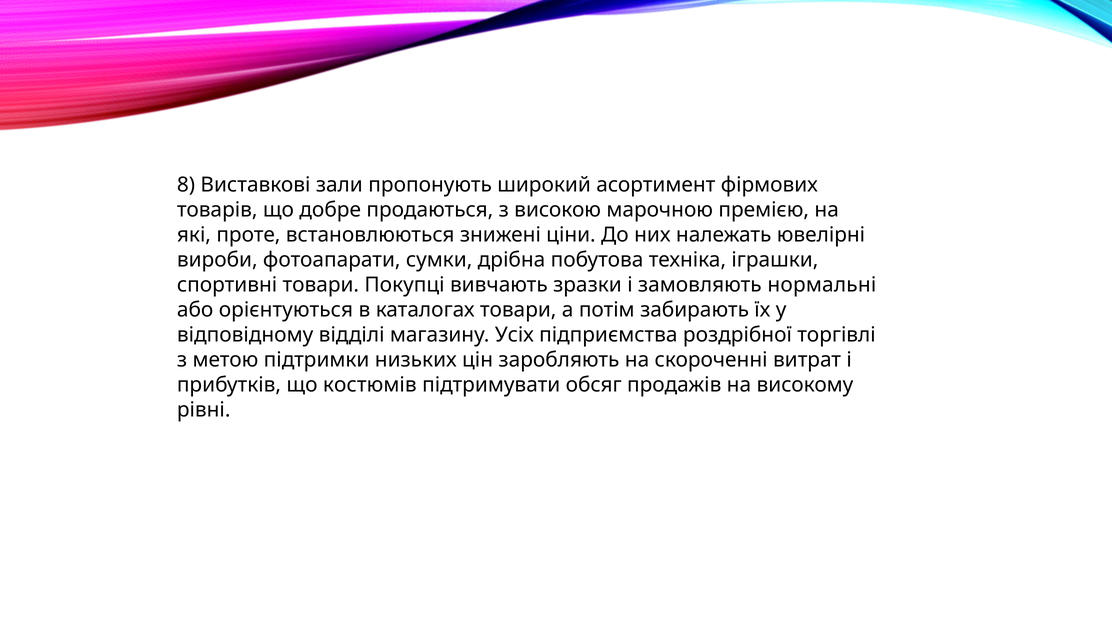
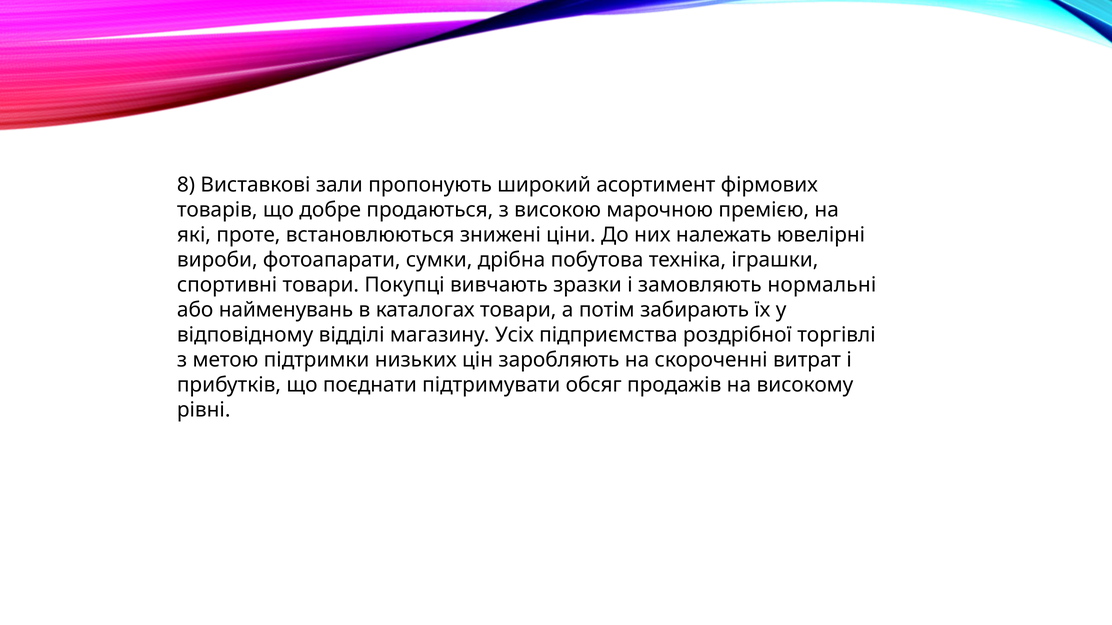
орієнтуються: орієнтуються -> найменувань (286, 310)
костюмів: костюмів -> поєднати (370, 385)
